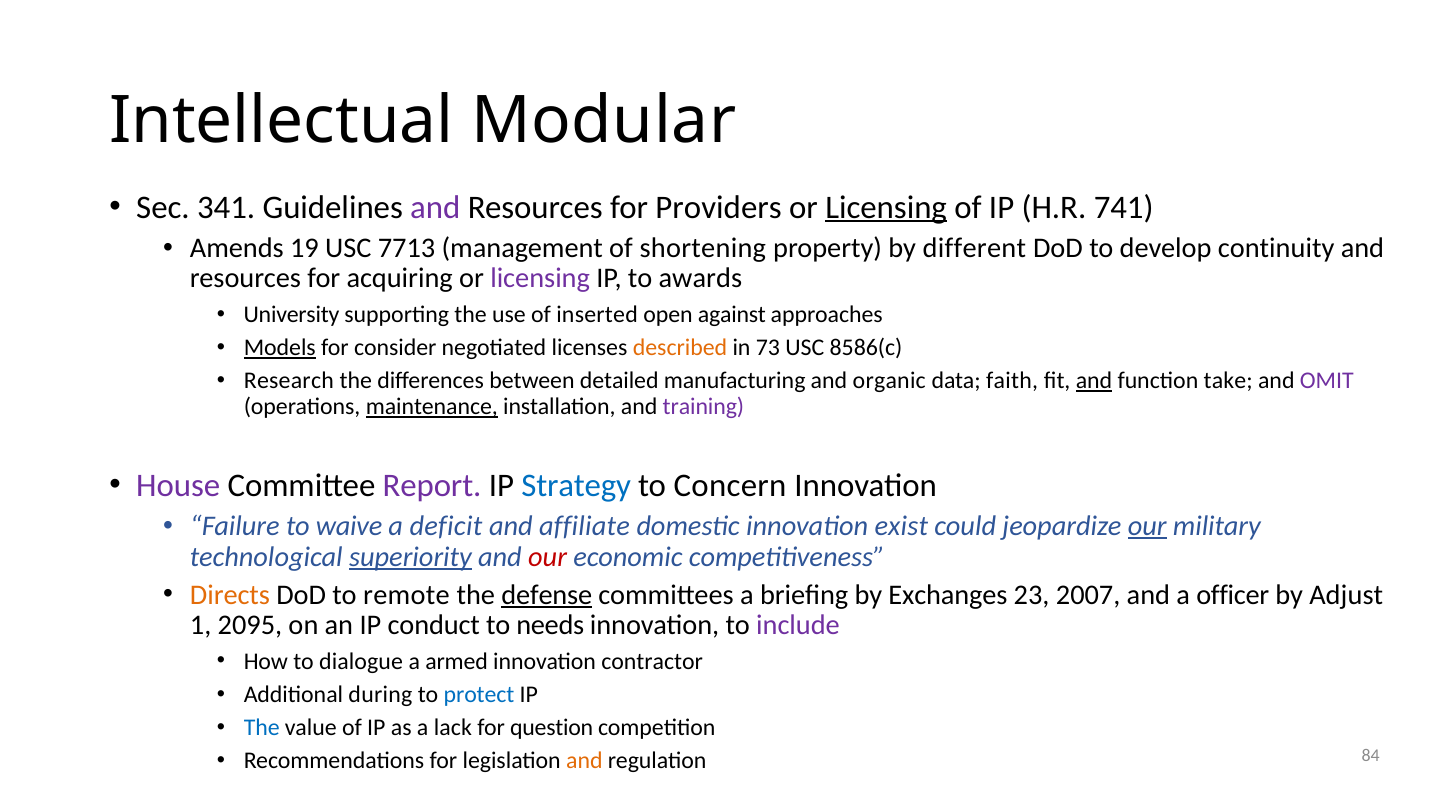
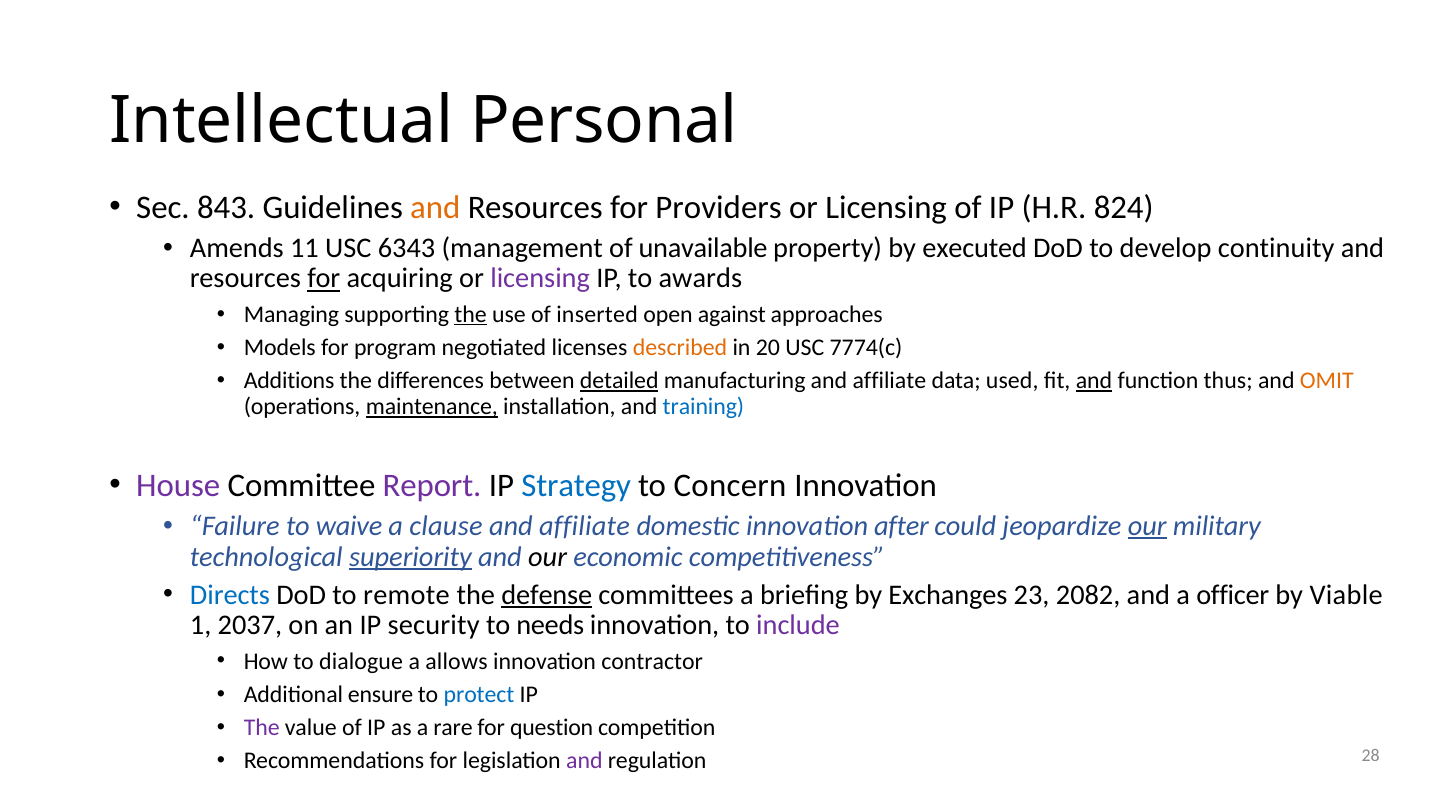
Modular: Modular -> Personal (604, 120)
341: 341 -> 843 (226, 207)
and colour: purple -> orange (435, 207)
Licensing underline: present -> none (886, 207)
741: 741 -> 824 (1124, 207)
19: 19 -> 11 (304, 248)
7713: 7713 -> 6343 (407, 248)
shortening: shortening -> unavailable (703, 248)
different: different -> executed (975, 248)
for underline: none -> present (324, 278)
University: University -> Managing (291, 314)
the underline: none -> present (471, 314)
Models underline: present -> none (280, 347)
consider: consider -> program (395, 347)
73: 73 -> 20 (768, 347)
8586(c: 8586(c -> 7774(c (866, 347)
Research: Research -> Additions (289, 381)
detailed underline: none -> present (619, 381)
manufacturing and organic: organic -> affiliate (889, 381)
faith: faith -> used (1012, 381)
take: take -> thus (1228, 381)
OMIT colour: purple -> orange (1327, 381)
training colour: purple -> blue (703, 406)
deficit: deficit -> clause (446, 526)
exist: exist -> after (901, 526)
our colour: red -> black (548, 556)
Directs colour: orange -> blue (230, 594)
2007: 2007 -> 2082 (1088, 594)
Adjust: Adjust -> Viable (1346, 594)
2095: 2095 -> 2037 (250, 625)
conduct: conduct -> security (434, 625)
armed: armed -> allows (456, 661)
during: during -> ensure (381, 694)
The colour: blue -> purple (262, 727)
lack: lack -> rare (453, 727)
and colour: orange -> purple (584, 761)
84: 84 -> 28 (1371, 756)
